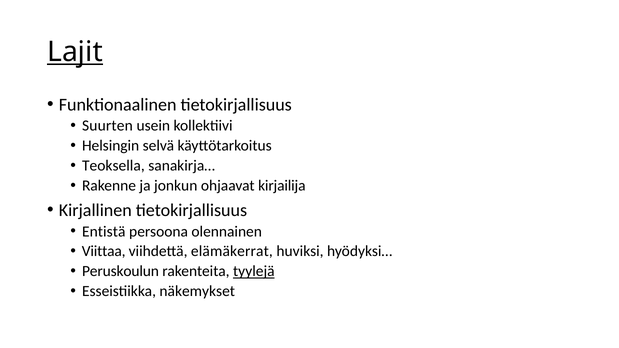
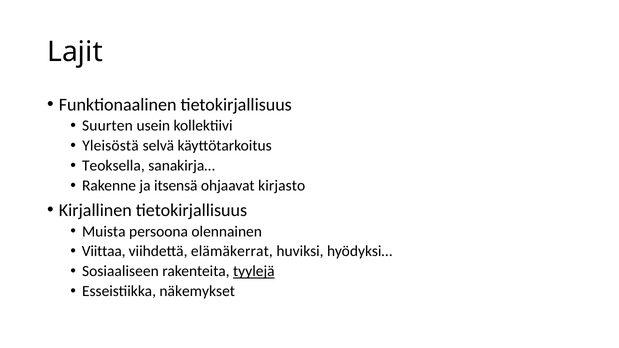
Lajit underline: present -> none (75, 52)
Helsingin: Helsingin -> Yleisöstä (110, 146)
jonkun: jonkun -> itsensä (176, 186)
kirjailija: kirjailija -> kirjasto (282, 186)
Entistä: Entistä -> Muista (104, 232)
Peruskoulun: Peruskoulun -> Sosiaaliseen (120, 271)
